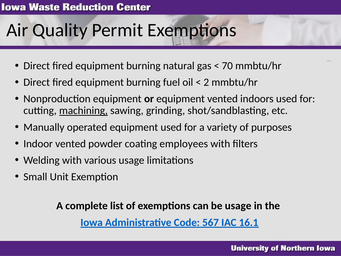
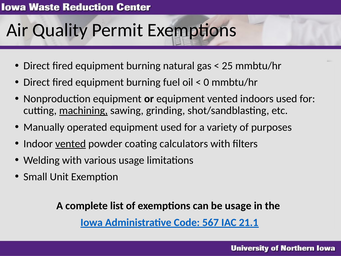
70: 70 -> 25 (227, 66)
2: 2 -> 0 (206, 82)
vented underline: none -> present (71, 144)
employees: employees -> calculators (184, 144)
16.1: 16.1 -> 21.1 (249, 222)
